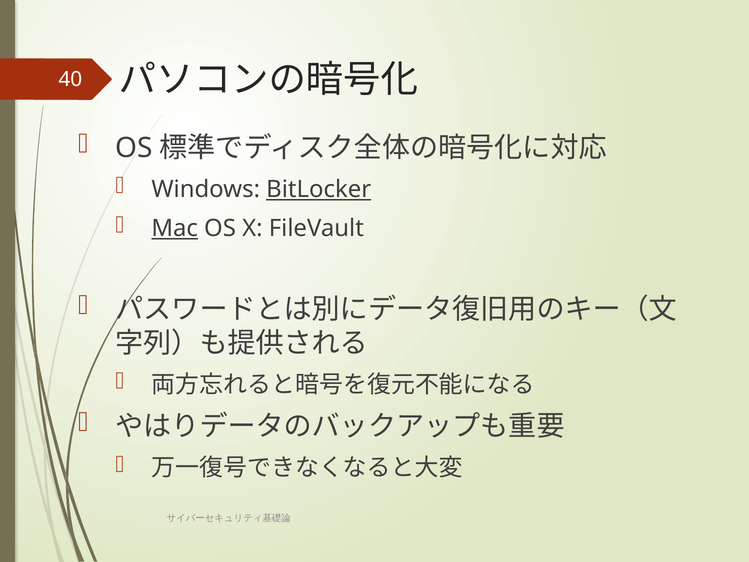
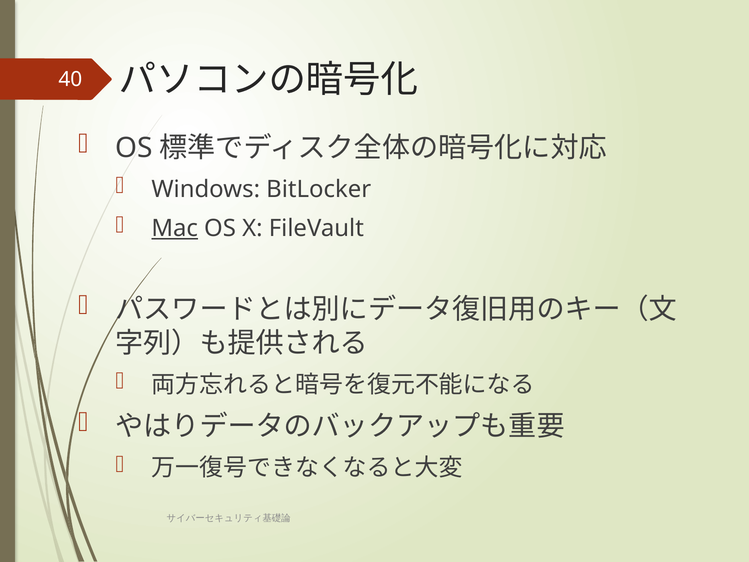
BitLocker underline: present -> none (319, 189)
